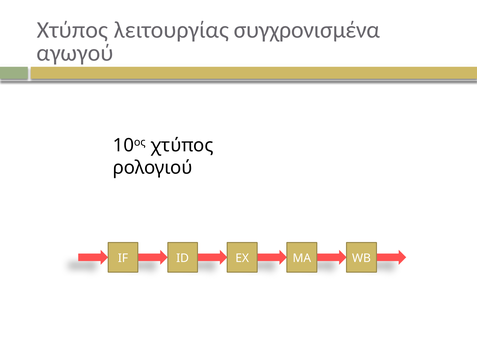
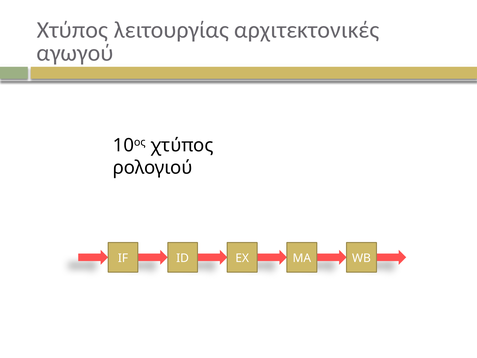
συγχρονισμένα: συγχρονισμένα -> αρχιτεκτονικές (307, 30)
